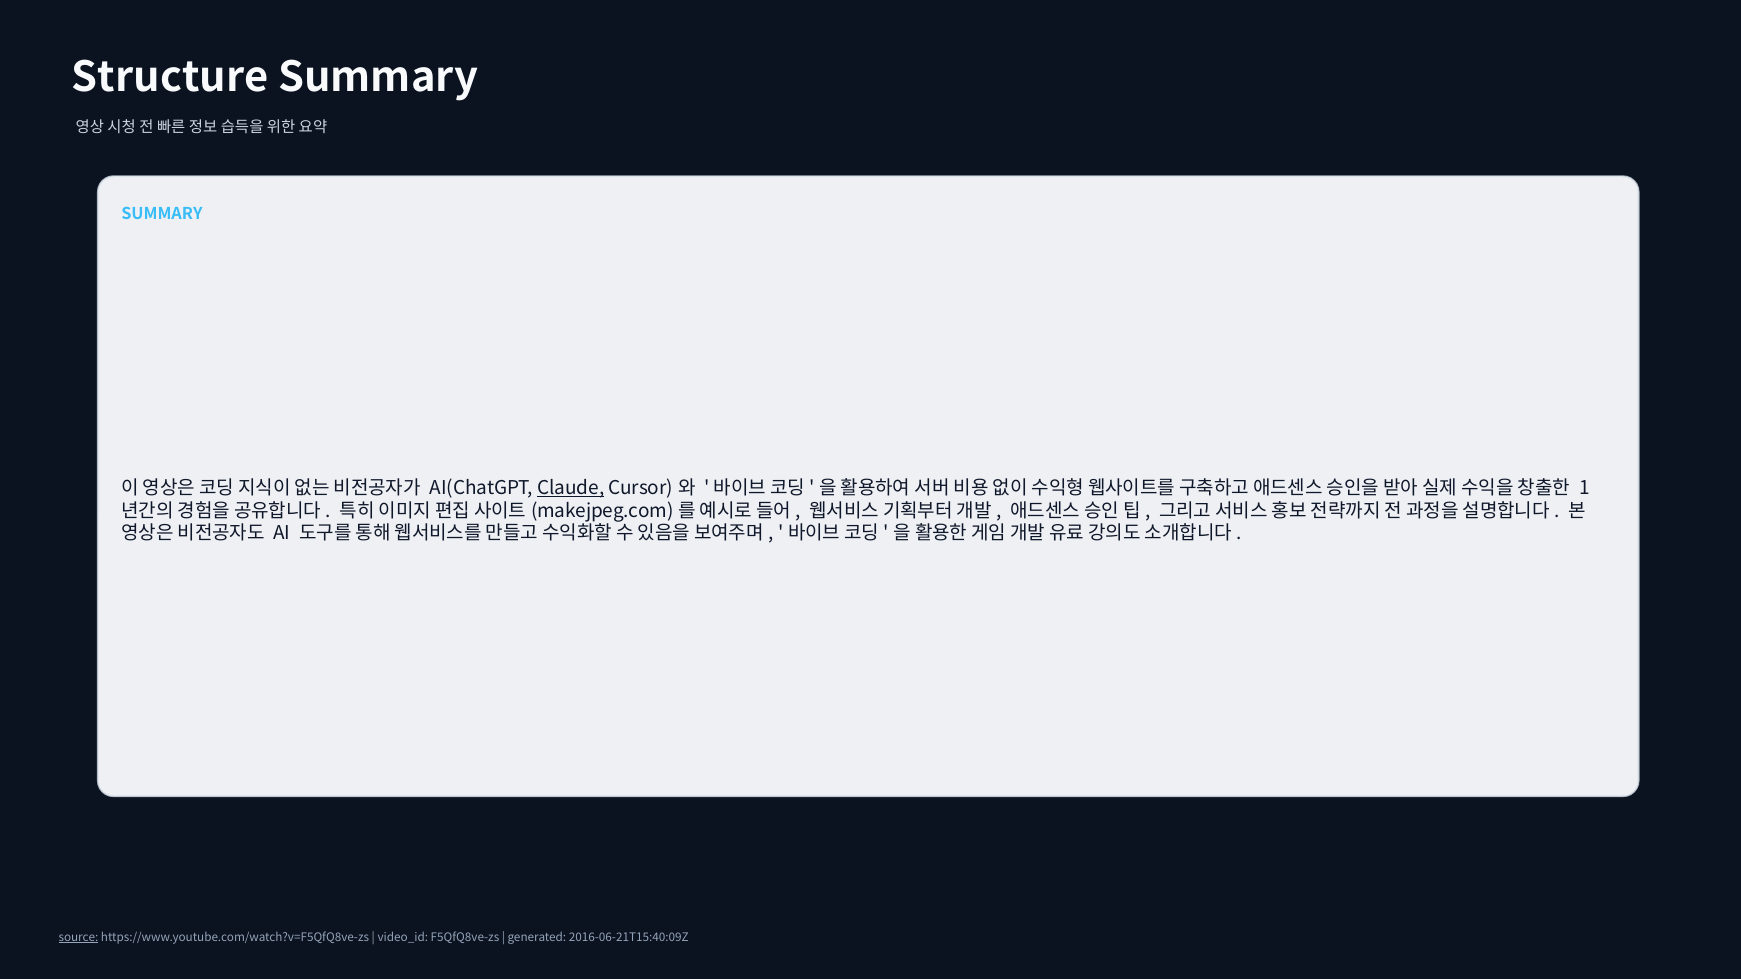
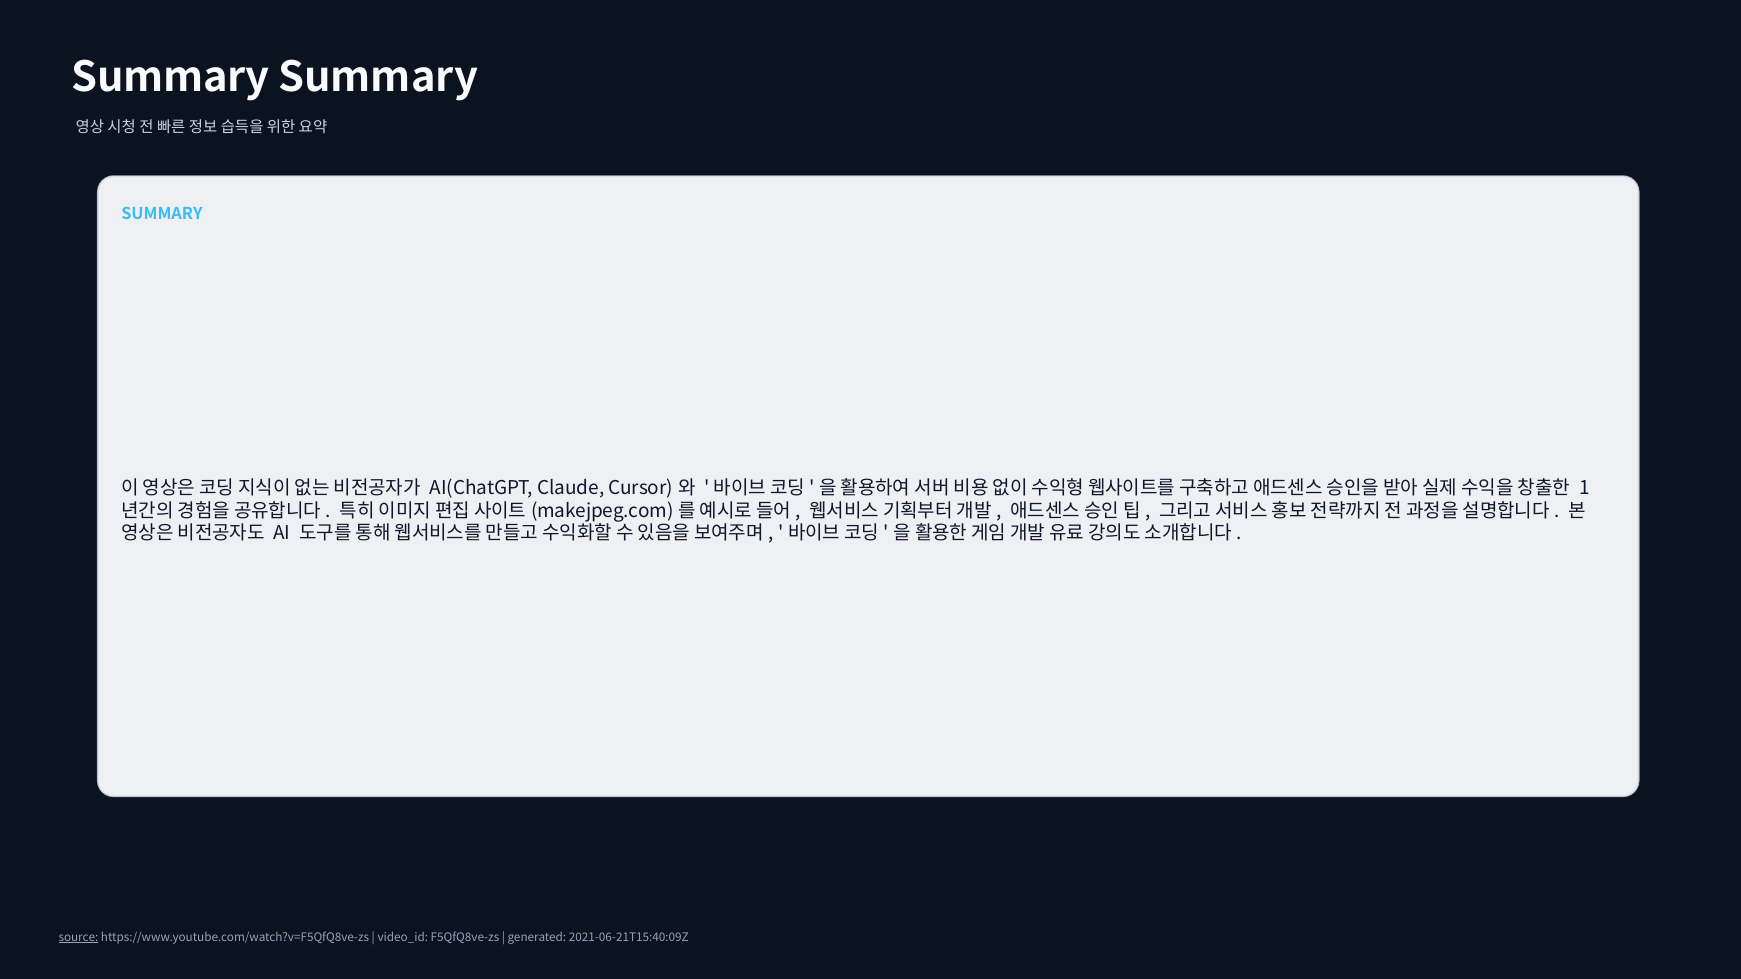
Structure: Structure -> Summary (171, 78)
Claude underline: present -> none (571, 488)
2016-06-21T15:40:09Z: 2016-06-21T15:40:09Z -> 2021-06-21T15:40:09Z (629, 938)
